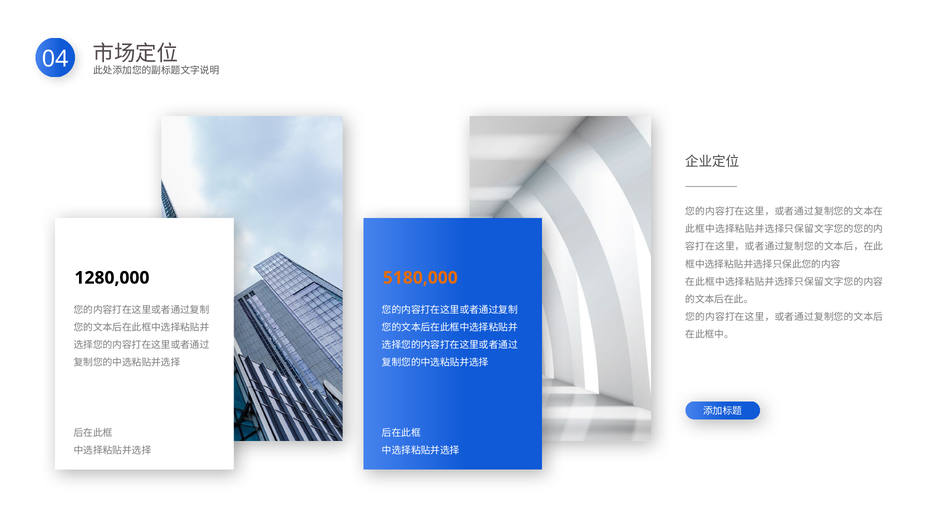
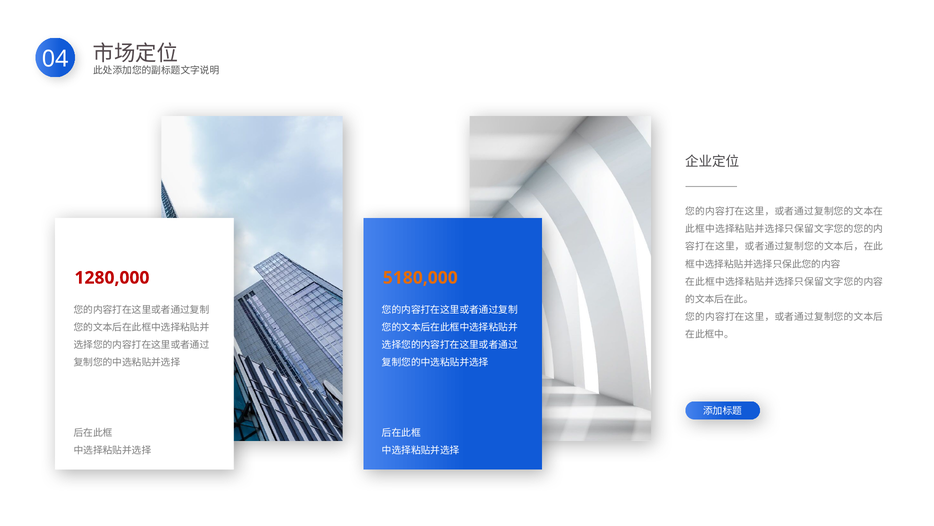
1280,000 colour: black -> red (112, 278)
